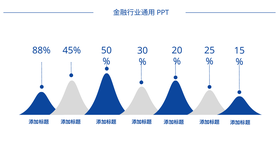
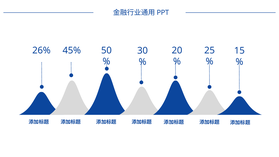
88%: 88% -> 26% (41, 50)
